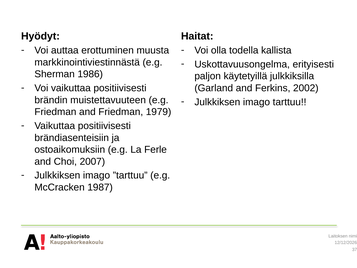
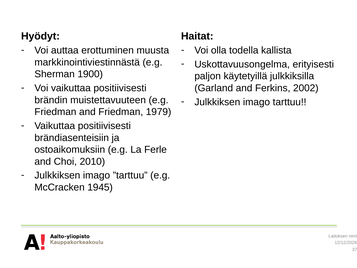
1986: 1986 -> 1900 (90, 74)
2007: 2007 -> 2010 (92, 161)
1987: 1987 -> 1945 (100, 187)
